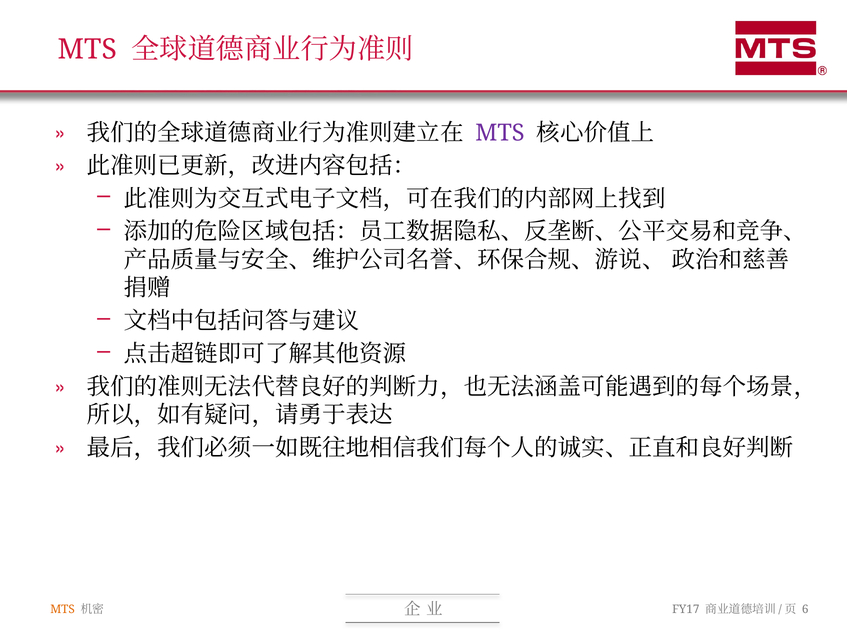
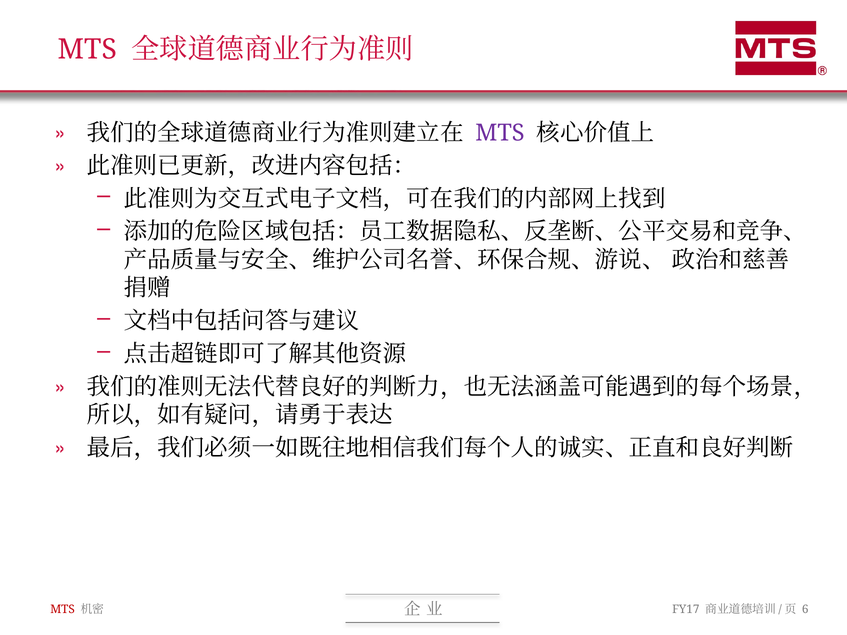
MTS colour: orange -> red (63, 610)
